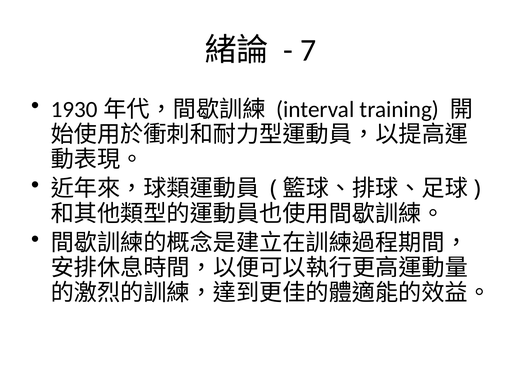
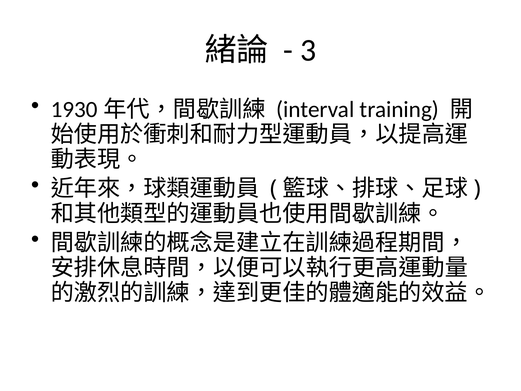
7: 7 -> 3 (308, 50)
